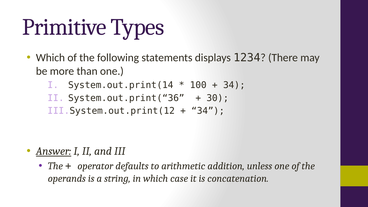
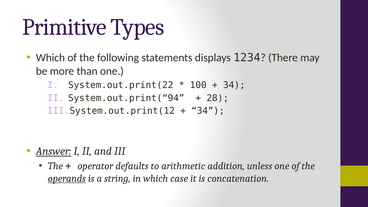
System.out.print(14: System.out.print(14 -> System.out.print(22 (121, 85)
System.out.print(“36: System.out.print(“36 -> System.out.print(“94 (126, 98)
30: 30 -> 28 (218, 98)
operands underline: none -> present (67, 178)
